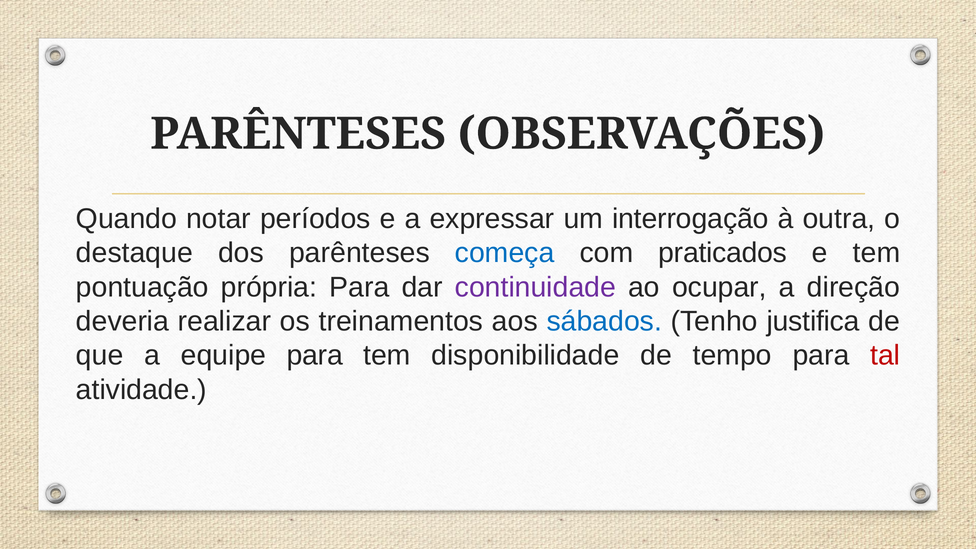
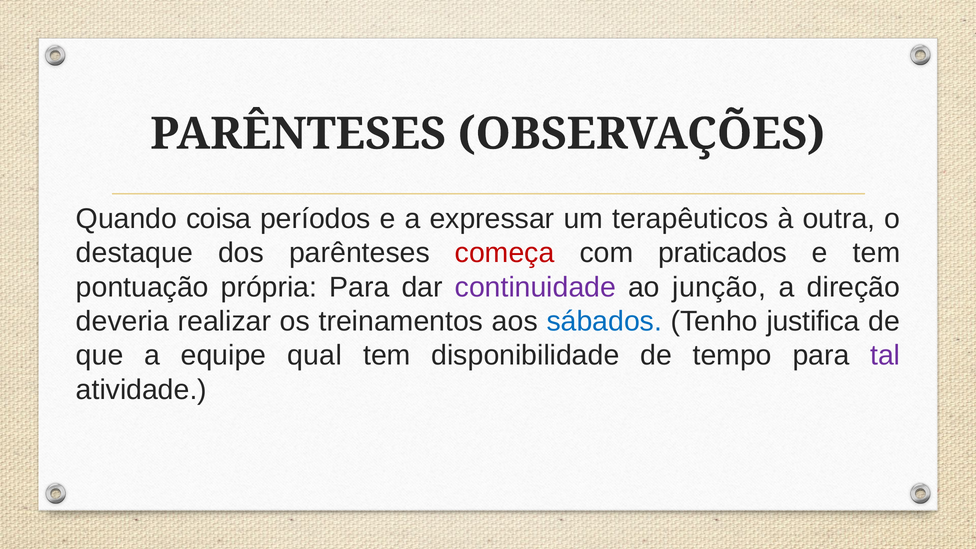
notar: notar -> coisa (219, 219)
interrogação: interrogação -> terapêuticos (690, 219)
começa colour: blue -> red (505, 253)
ocupar: ocupar -> junção (719, 287)
equipe para: para -> qual (315, 356)
tal colour: red -> purple (885, 356)
